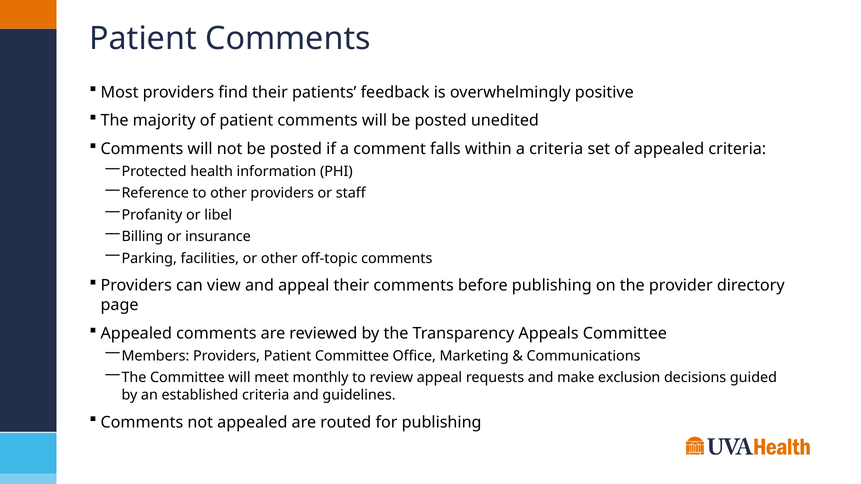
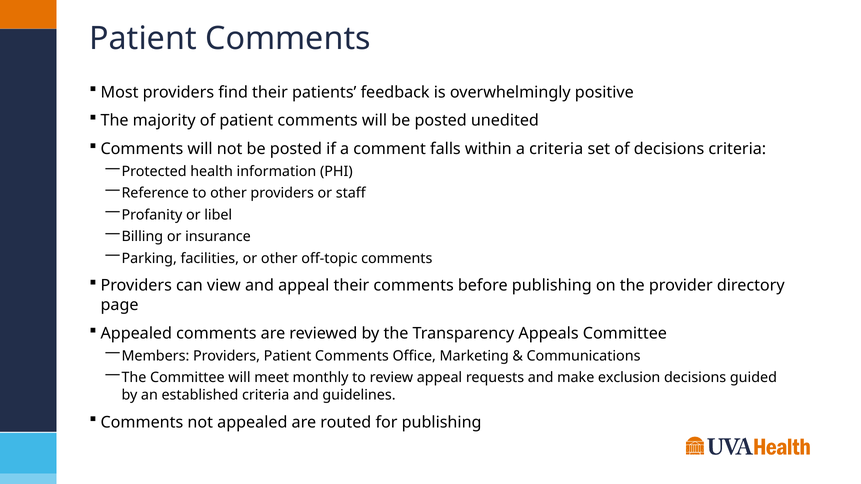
of appealed: appealed -> decisions (669, 149)
Providers Patient Committee: Committee -> Comments (352, 356)
